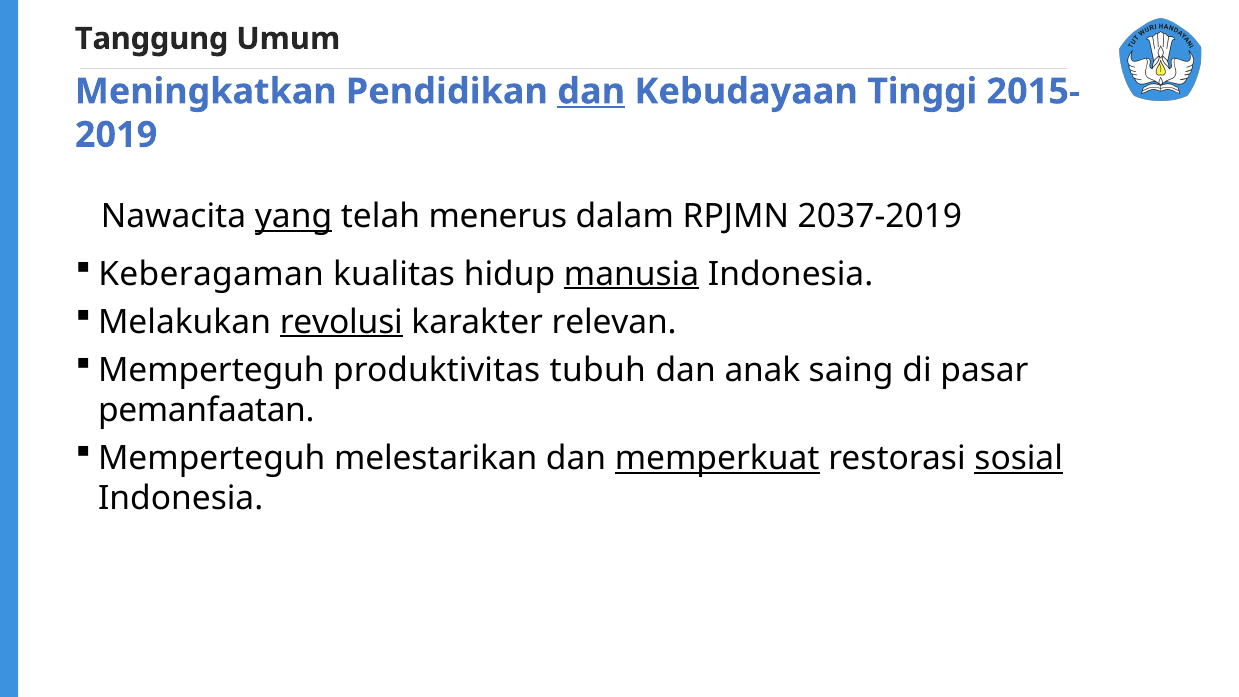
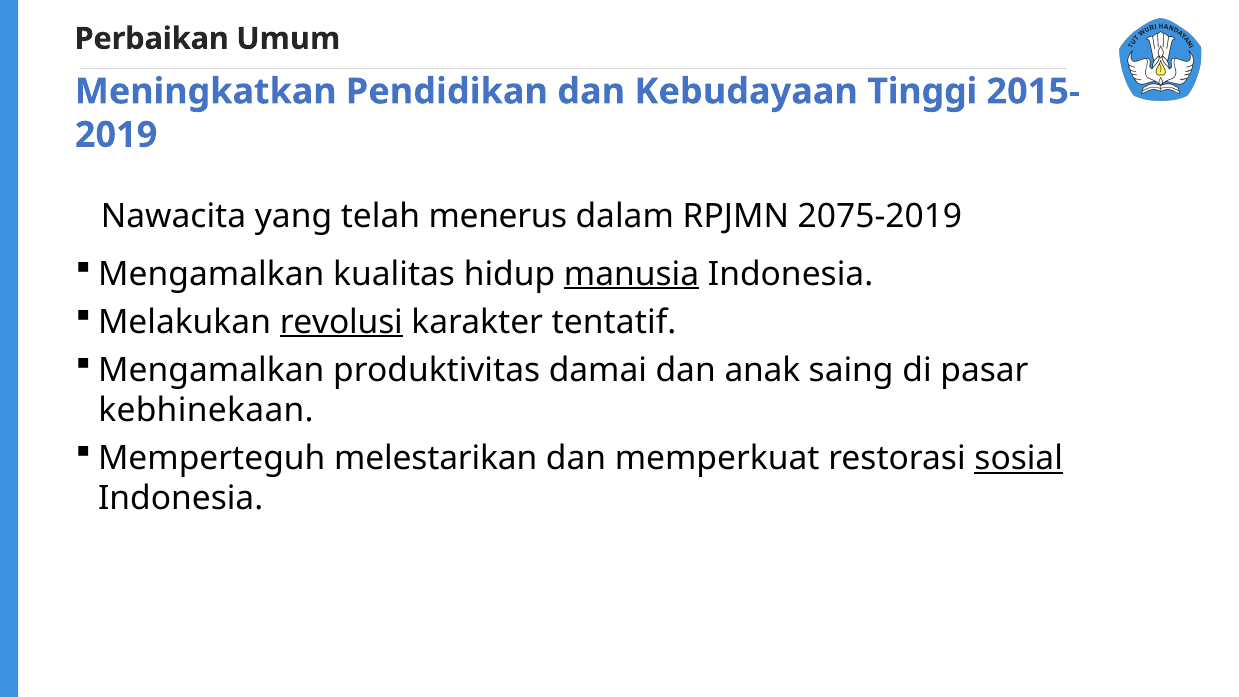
Tanggung: Tanggung -> Perbaikan (152, 39)
dan underline: present -> none (591, 91)
yang underline: present -> none (293, 217)
2037-2019: 2037-2019 -> 2075-2019 (880, 217)
Keberagaman: Keberagaman -> Mengamalkan (211, 274)
relevan: relevan -> tentatif (614, 322)
Memperteguh: Memperteguh -> Mengamalkan (211, 370)
tubuh: tubuh -> damai (598, 370)
pemanfaatan: pemanfaatan -> kebhinekaan (206, 410)
memperkuat underline: present -> none (717, 458)
